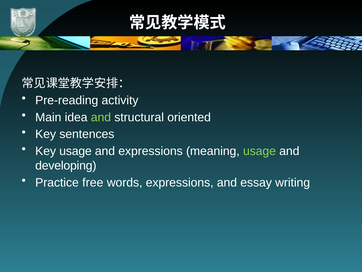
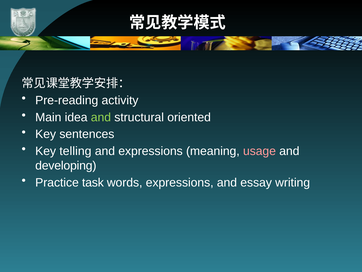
Key usage: usage -> telling (75, 151)
usage colour: light green -> pink (259, 151)
free: free -> task (93, 182)
